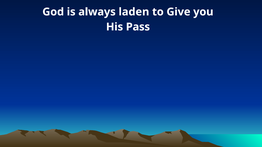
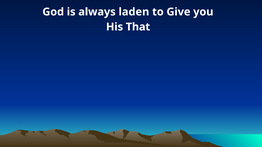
Pass: Pass -> That (138, 27)
